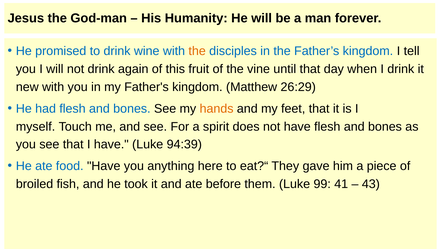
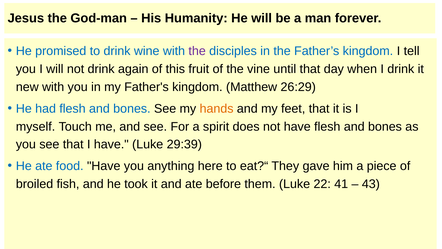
the colour: orange -> purple (197, 51)
94:39: 94:39 -> 29:39 (184, 144)
99: 99 -> 22 (322, 184)
